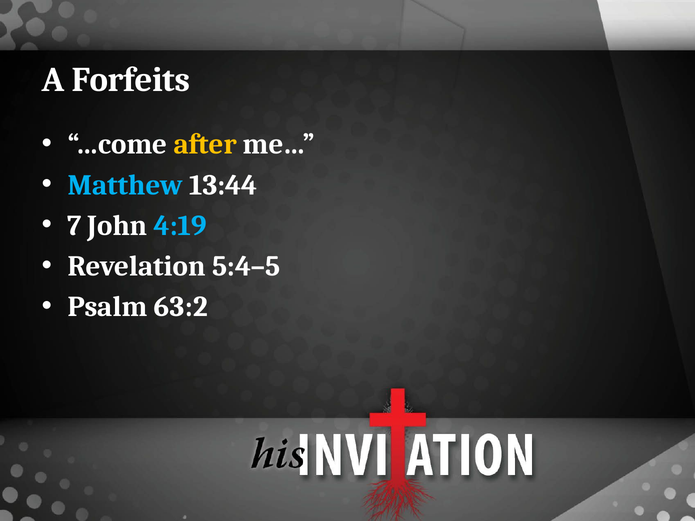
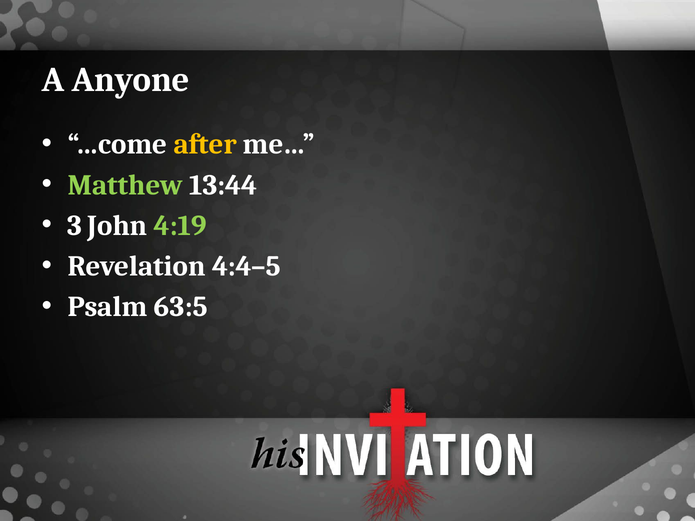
Forfeits: Forfeits -> Anyone (131, 80)
Matthew colour: light blue -> light green (125, 185)
7: 7 -> 3 (75, 226)
4:19 colour: light blue -> light green (180, 226)
5:4–5: 5:4–5 -> 4:4–5 (246, 266)
63:2: 63:2 -> 63:5 (181, 307)
